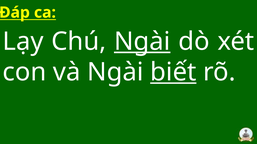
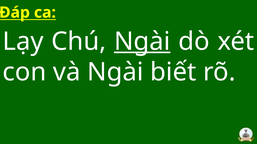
biết underline: present -> none (173, 72)
